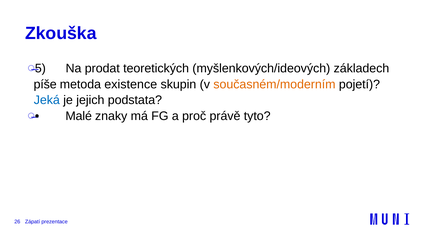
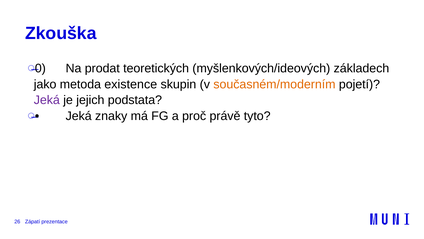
5: 5 -> 0 (40, 68)
píše: píše -> jako (45, 84)
Jeká colour: blue -> purple (47, 100)
Malé: Malé -> Jeká (79, 116)
